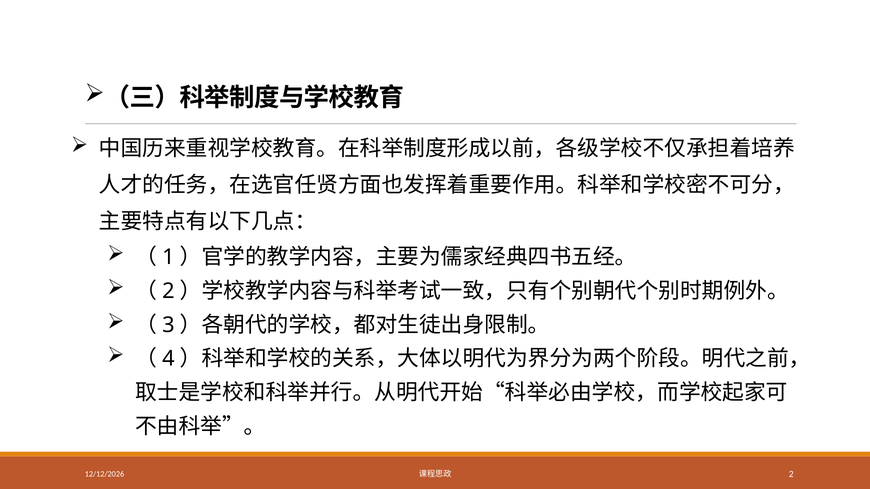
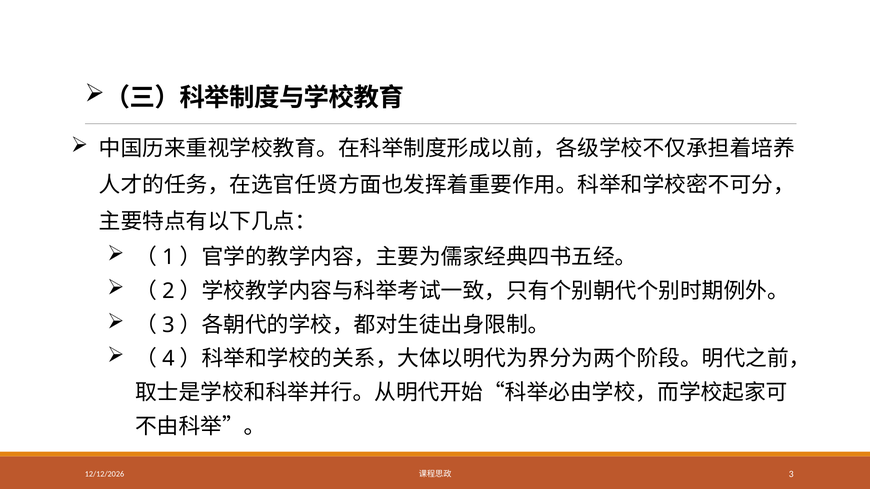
2: 2 -> 3 (791, 475)
